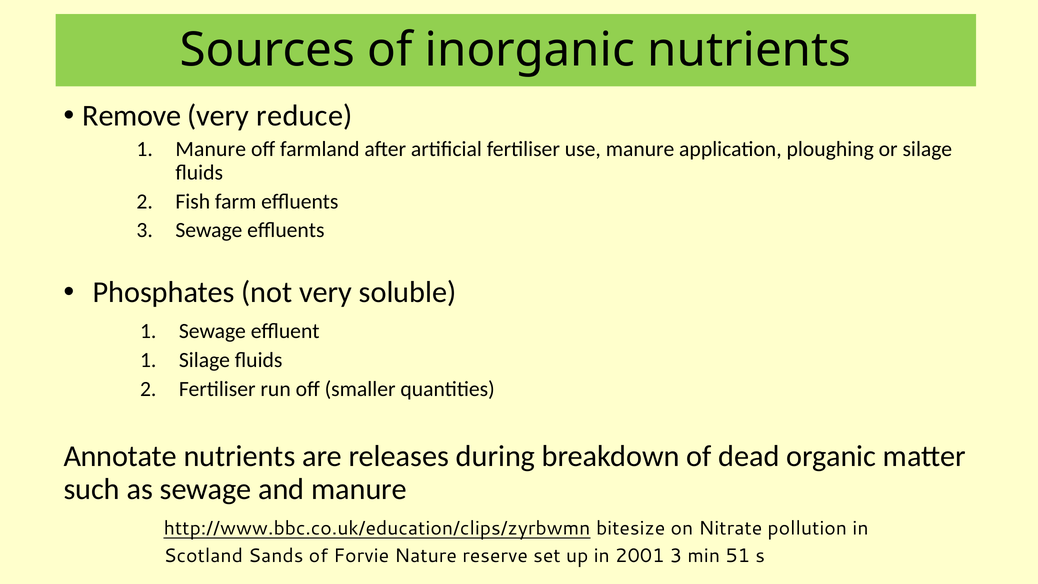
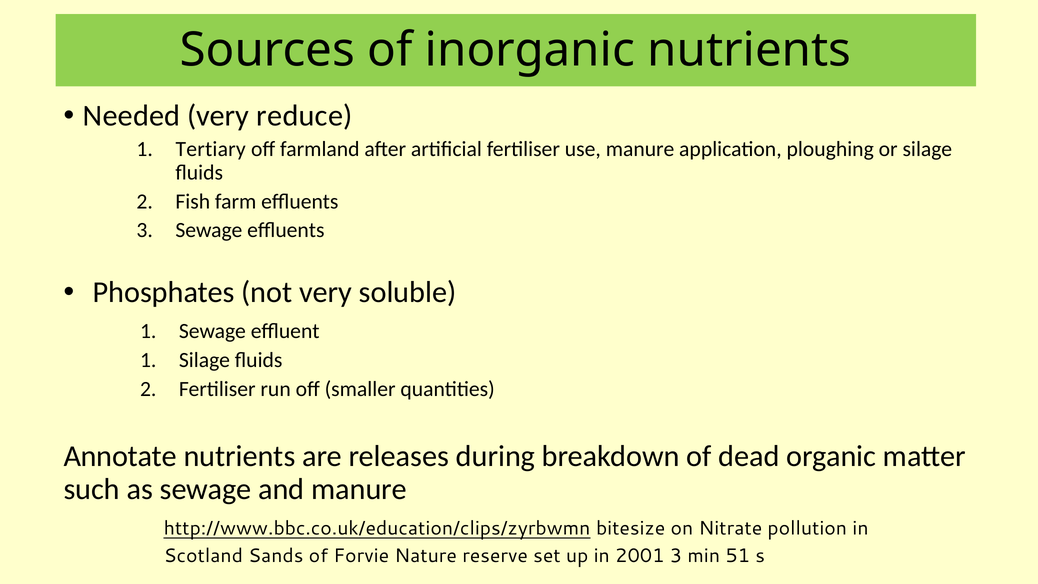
Remove: Remove -> Needed (132, 116)
Manure: Manure -> Tertiary (211, 149)
